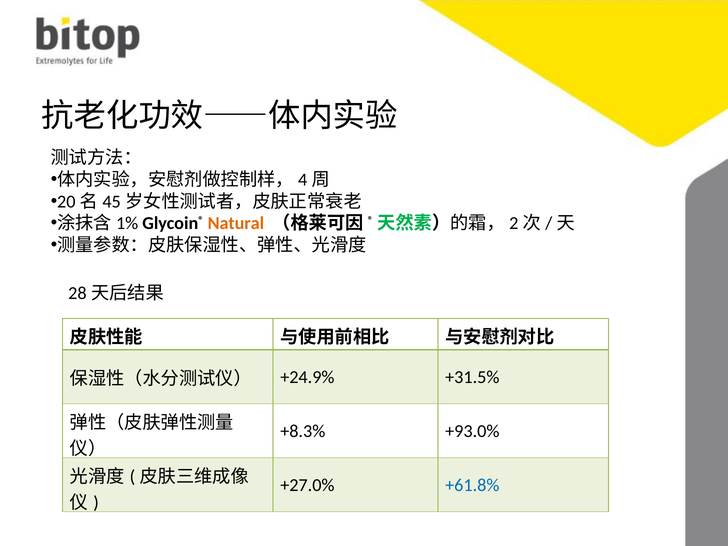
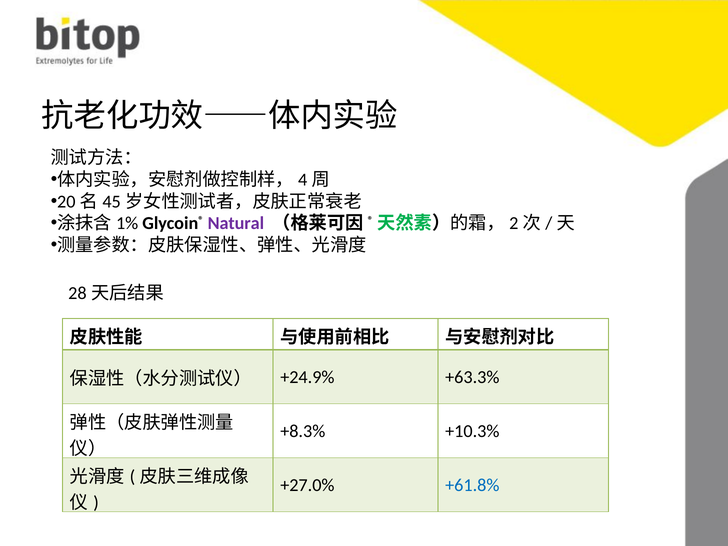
Natural colour: orange -> purple (236, 223)
+31.5%: +31.5% -> +63.3% (472, 377)
+93.0%: +93.0% -> +10.3% (472, 431)
